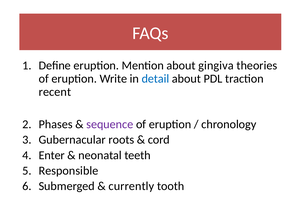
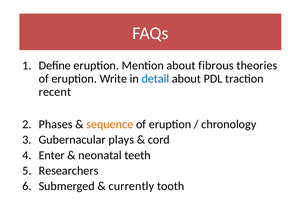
gingiva: gingiva -> fibrous (216, 65)
sequence colour: purple -> orange (110, 124)
roots: roots -> plays (121, 139)
Responsible: Responsible -> Researchers (69, 170)
